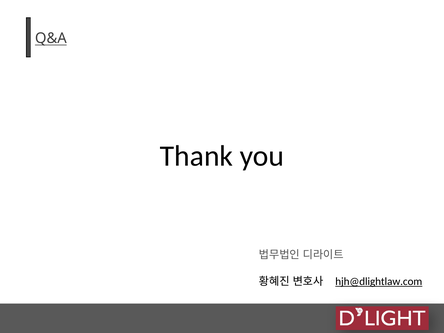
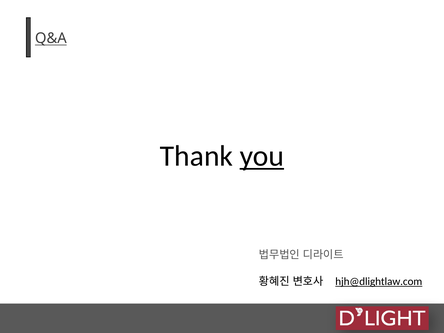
you underline: none -> present (262, 156)
